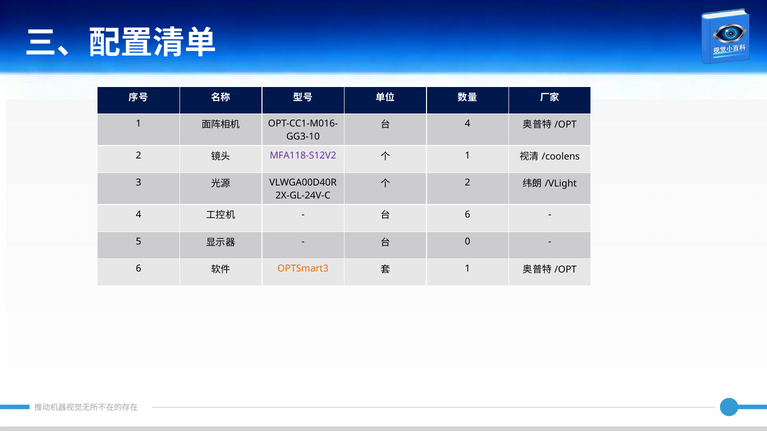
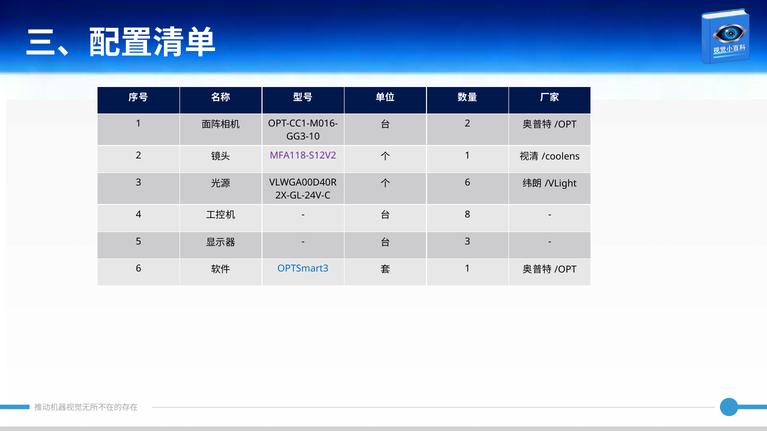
4: 4 -> 2 (468, 124)
2: 2 -> 6 (468, 183)
6: 6 -> 8 (468, 215)
0: 0 -> 3 (468, 242)
OPTSmart3 colour: orange -> blue (303, 269)
